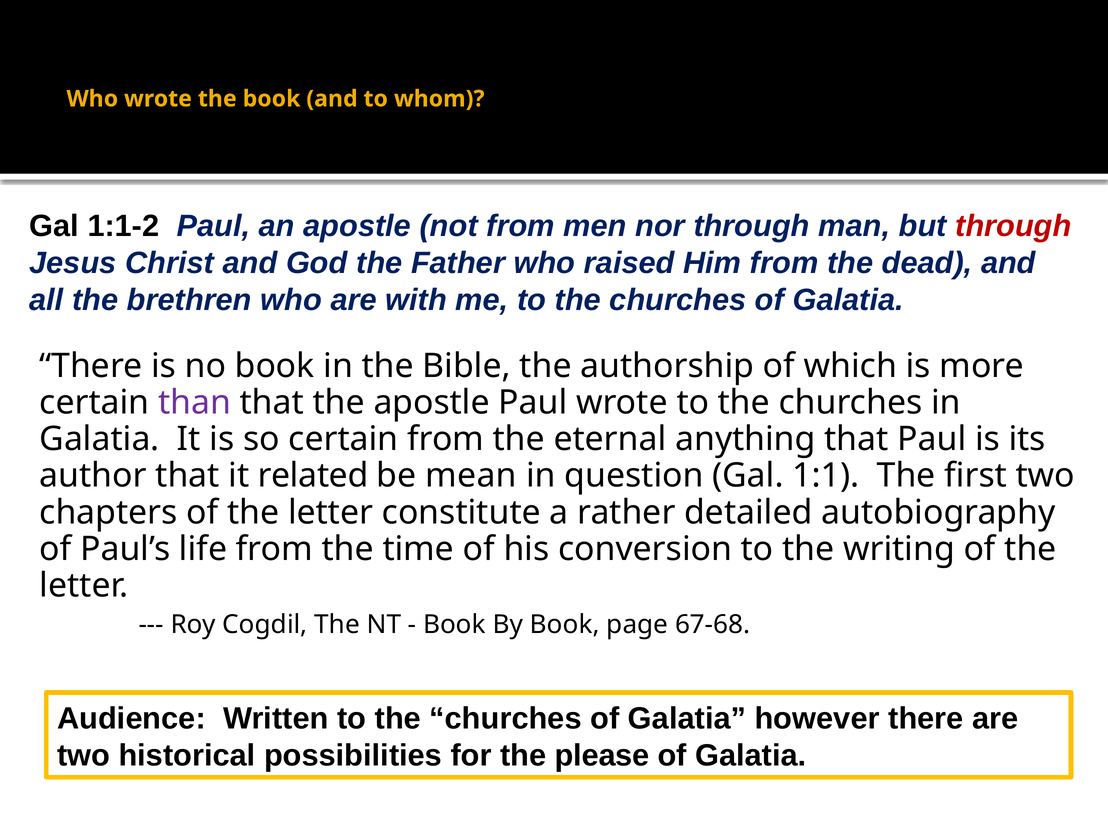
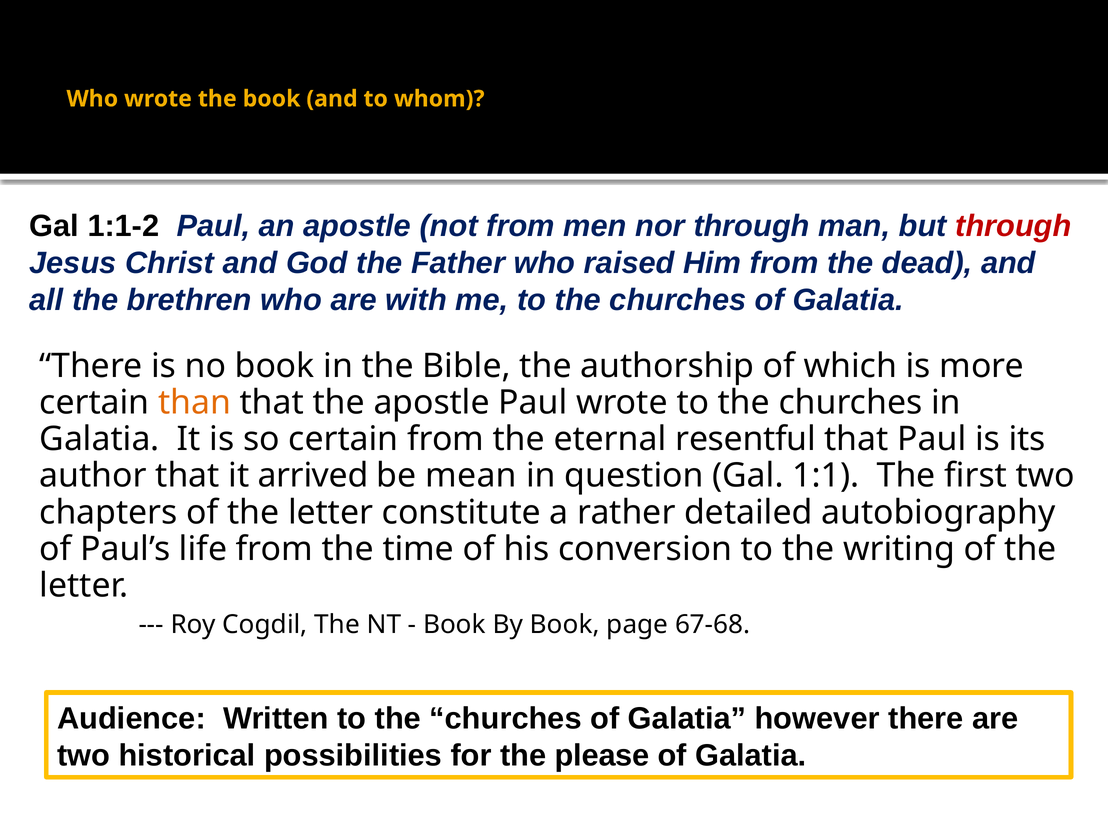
than colour: purple -> orange (195, 403)
anything: anything -> resentful (746, 439)
related: related -> arrived (313, 476)
